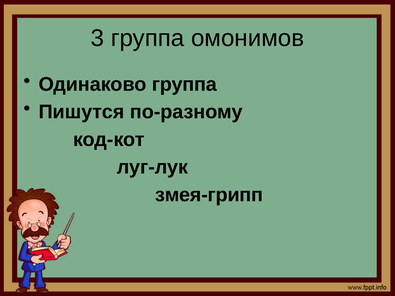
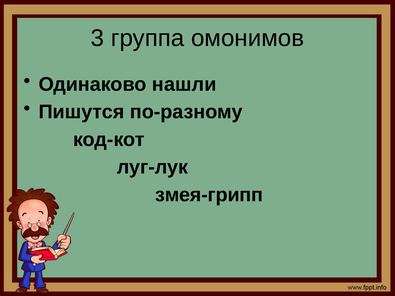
Одинаково группа: группа -> нашли (184, 84)
